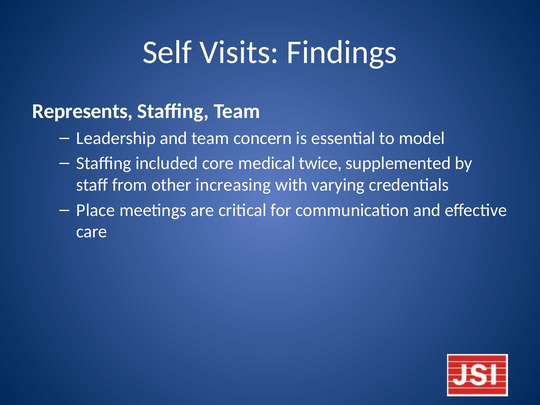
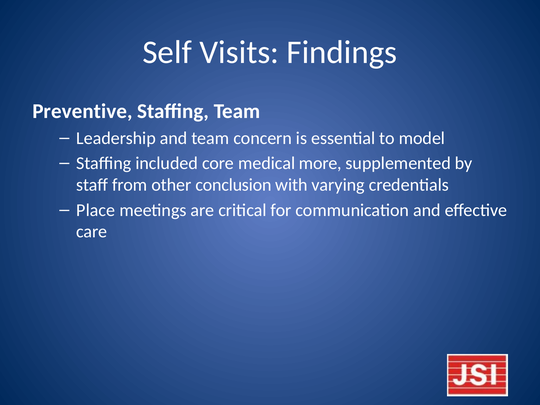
Represents: Represents -> Preventive (82, 111)
twice: twice -> more (320, 163)
increasing: increasing -> conclusion (233, 185)
